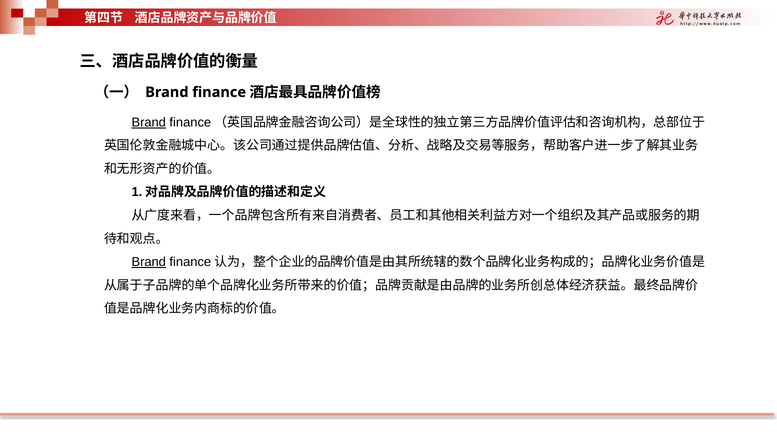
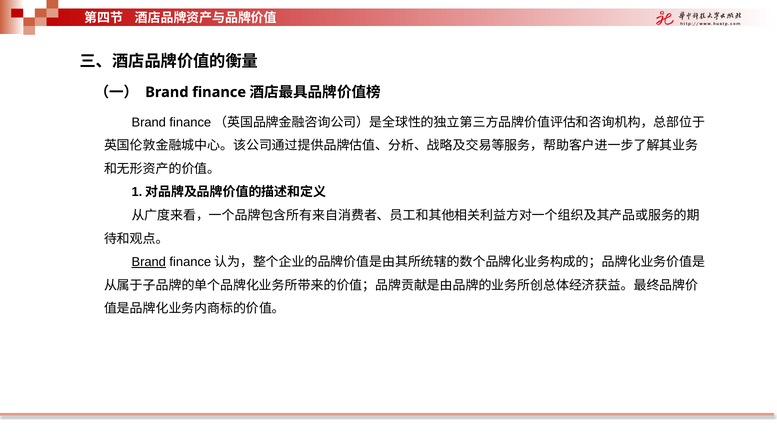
Brand underline: present -> none (149, 122)
